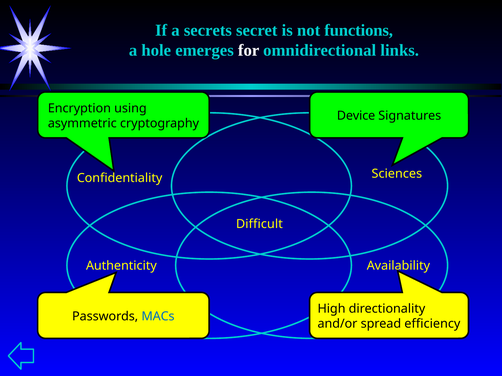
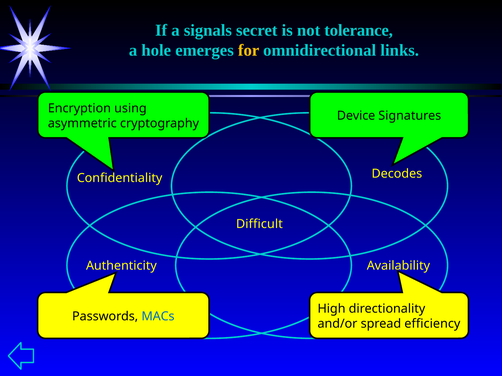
secrets: secrets -> signals (208, 30)
functions: functions -> tolerance (359, 30)
for colour: white -> yellow (249, 51)
Sciences: Sciences -> Decodes (397, 174)
